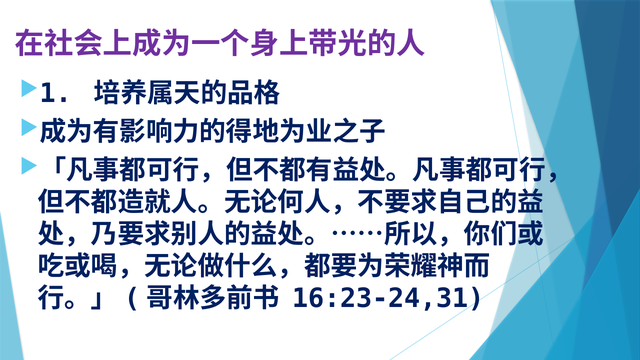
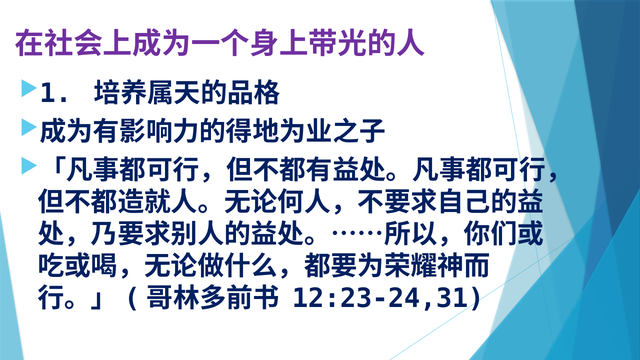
16:23-24,31: 16:23-24,31 -> 12:23-24,31 (388, 298)
